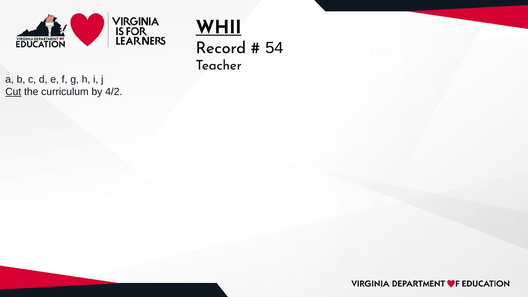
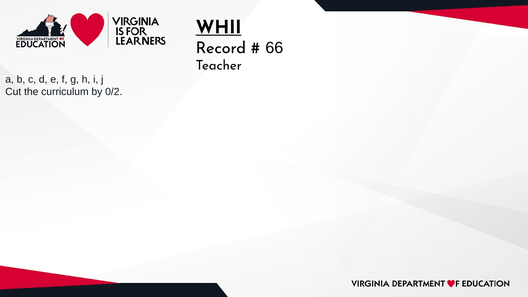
54: 54 -> 66 (274, 48)
Cut underline: present -> none (13, 92)
4/2: 4/2 -> 0/2 (114, 92)
